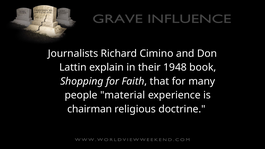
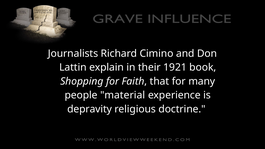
1948: 1948 -> 1921 (175, 67)
chairman: chairman -> depravity (90, 109)
